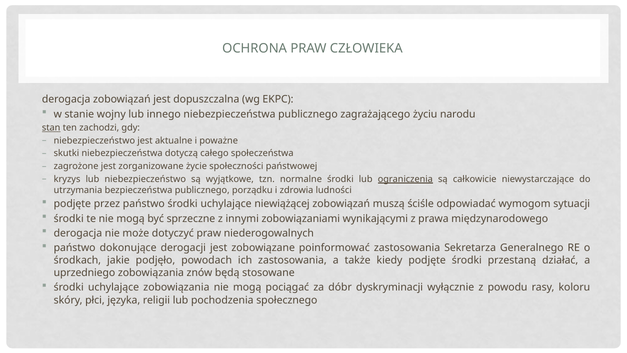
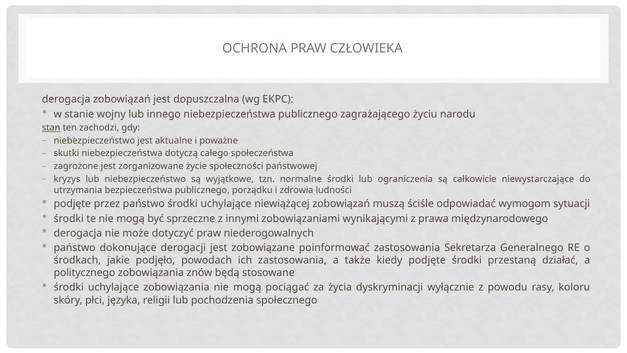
ograniczenia underline: present -> none (405, 179)
uprzedniego: uprzedniego -> politycznego (84, 273)
dóbr: dóbr -> życia (340, 287)
